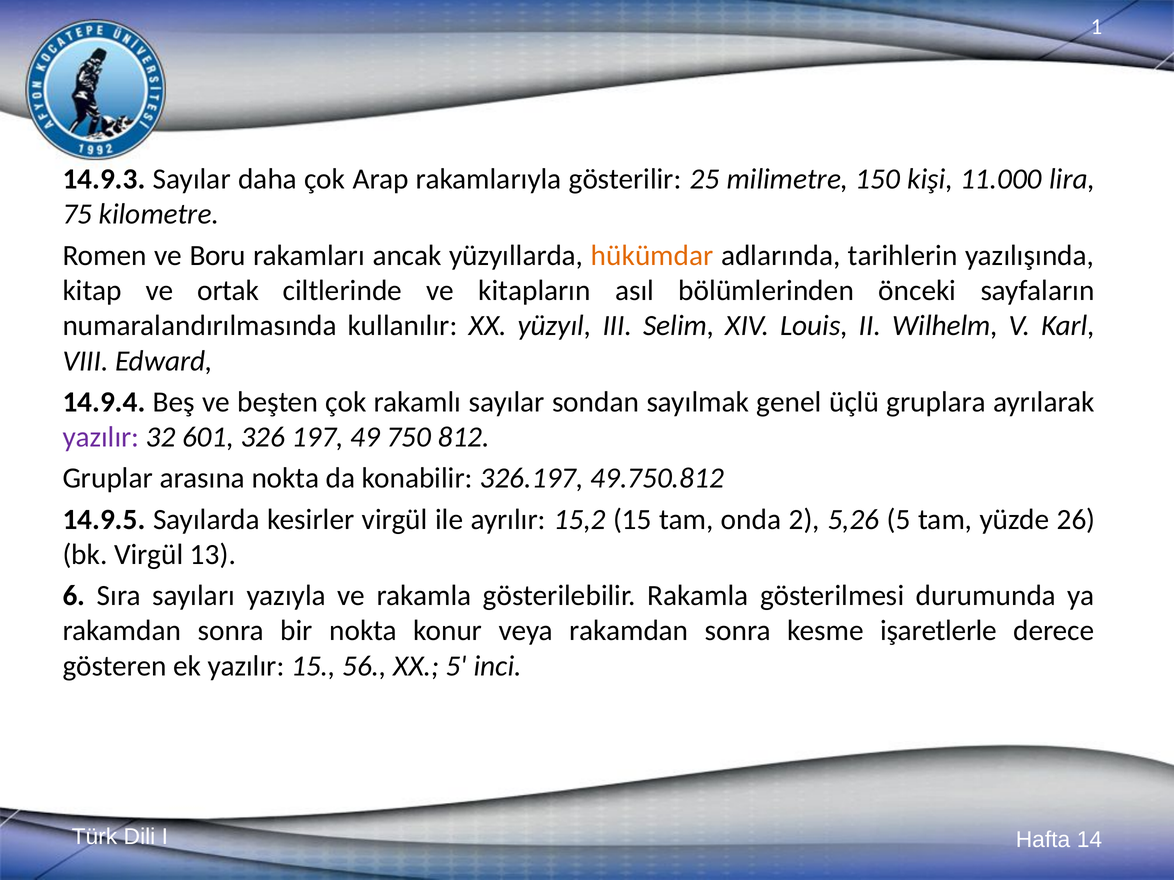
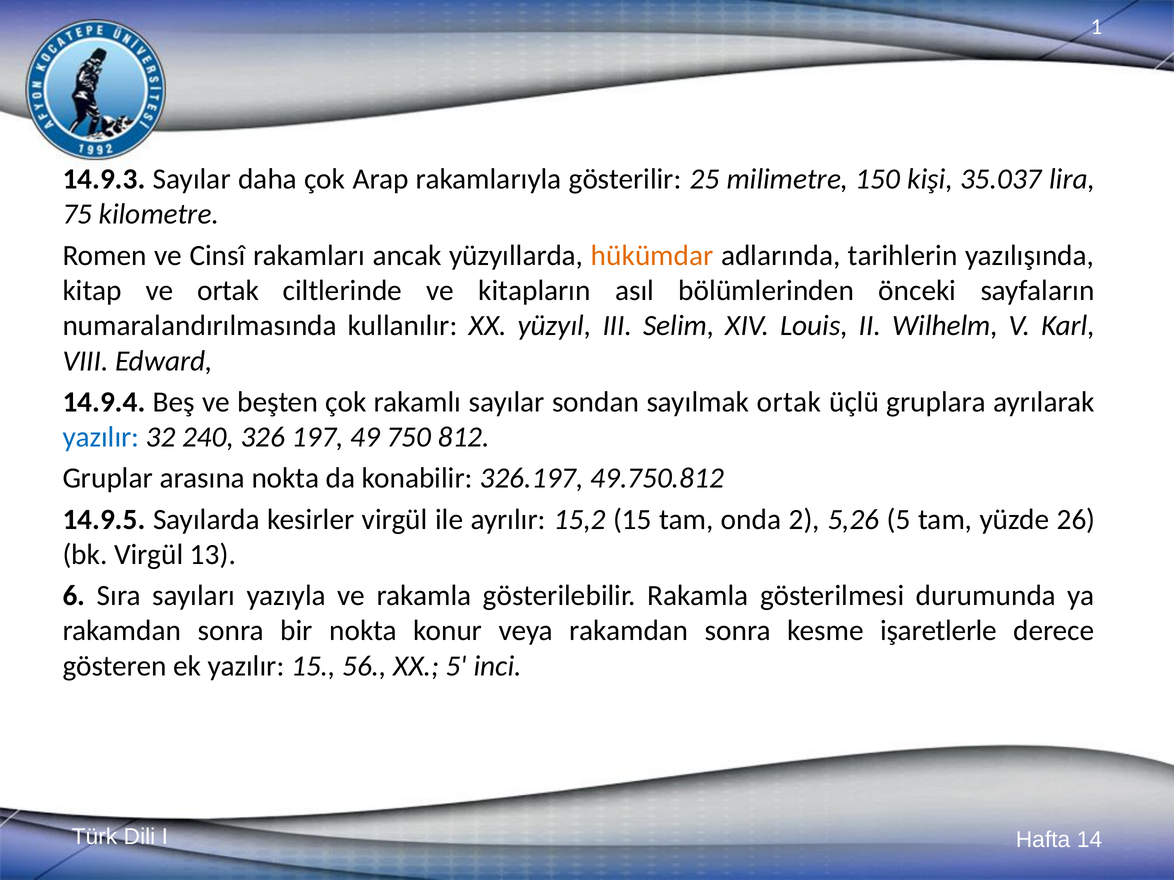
11.000: 11.000 -> 35.037 (1001, 179)
Boru: Boru -> Cinsî (218, 255)
sayılmak genel: genel -> ortak (789, 402)
yazılır colour: purple -> blue (101, 437)
601: 601 -> 240 (208, 437)
